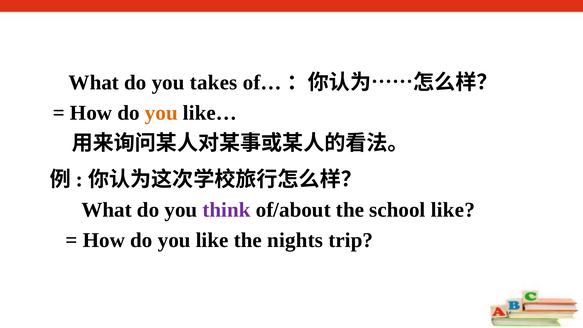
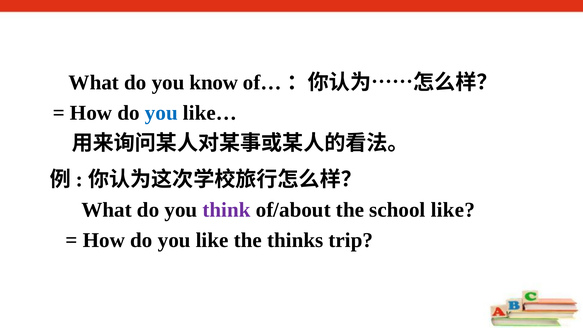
takes: takes -> know (214, 83)
you colour: orange -> blue (161, 113)
nights: nights -> thinks (295, 240)
